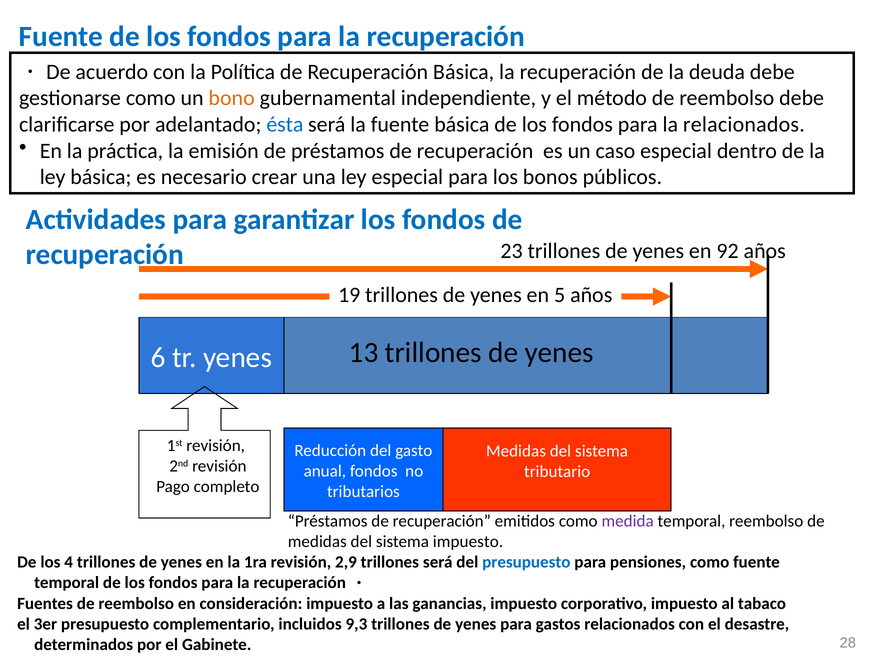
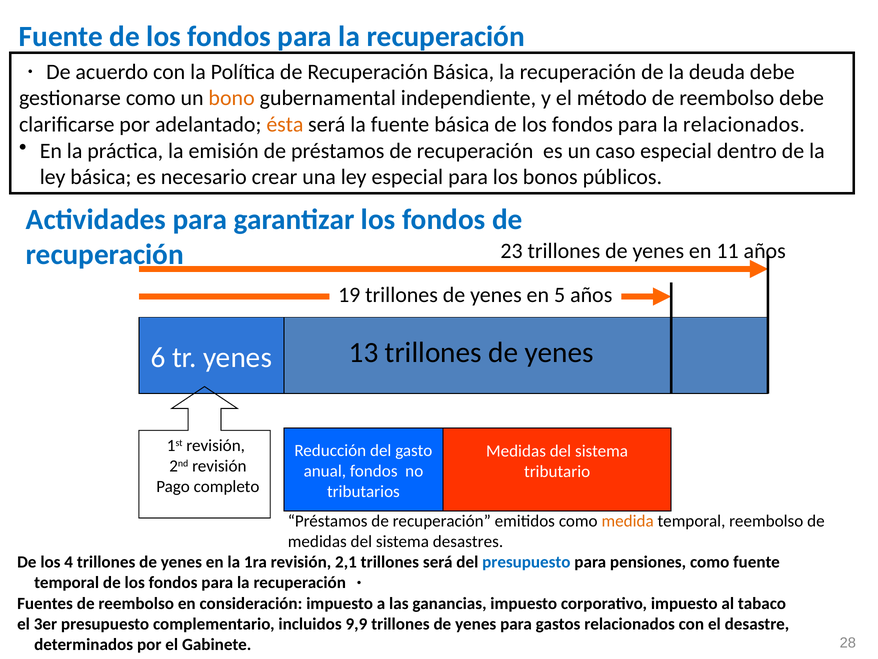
ésta colour: blue -> orange (285, 124)
92: 92 -> 11 (728, 251)
medida colour: purple -> orange (628, 521)
sistema impuesto: impuesto -> desastres (468, 541)
2,9: 2,9 -> 2,1 (346, 562)
9,3: 9,3 -> 9,9 (356, 623)
